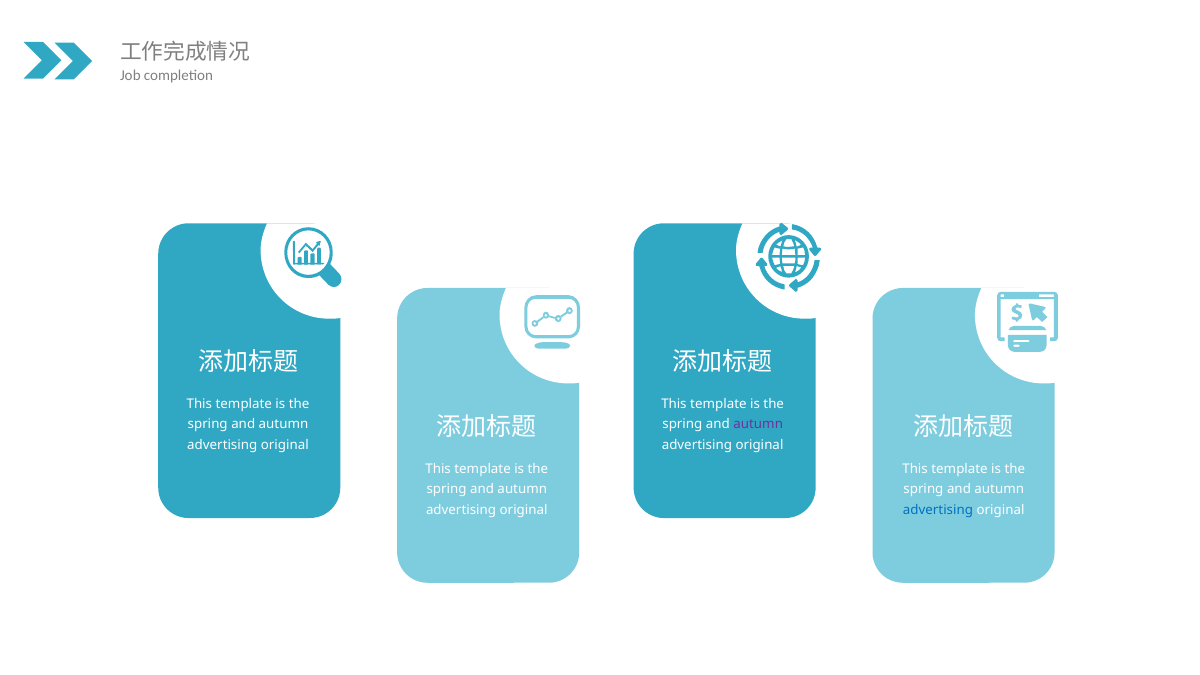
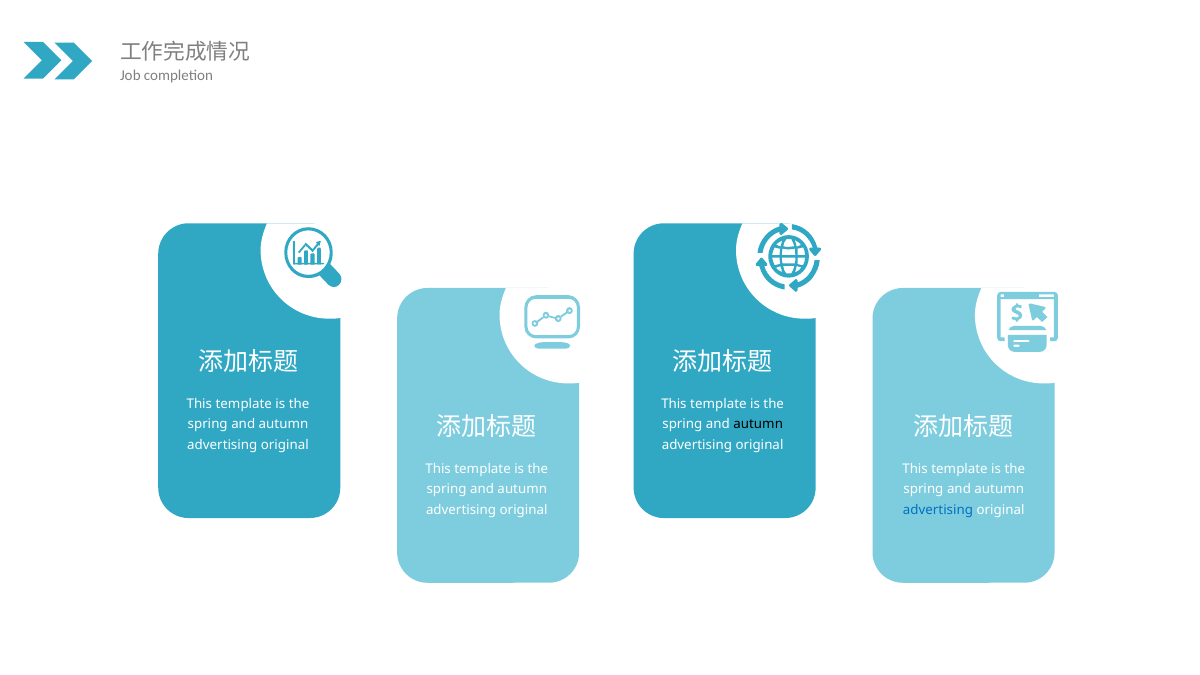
autumn colour: purple -> black (758, 424)
